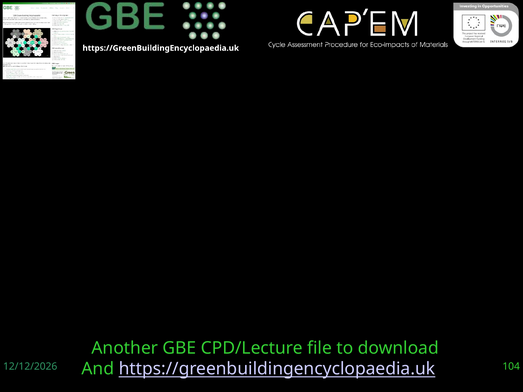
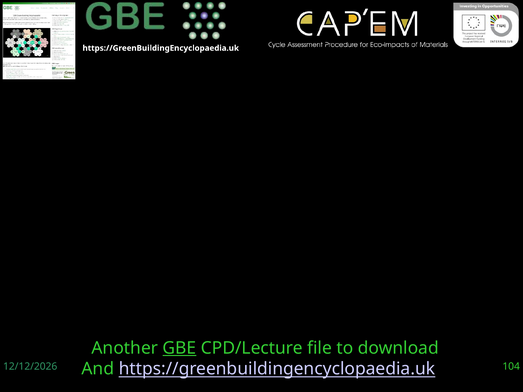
GBE underline: none -> present (179, 348)
